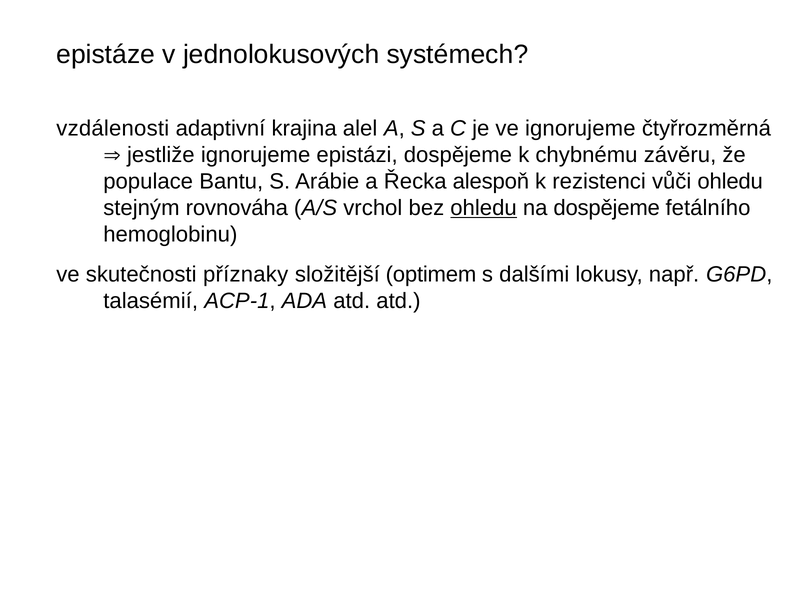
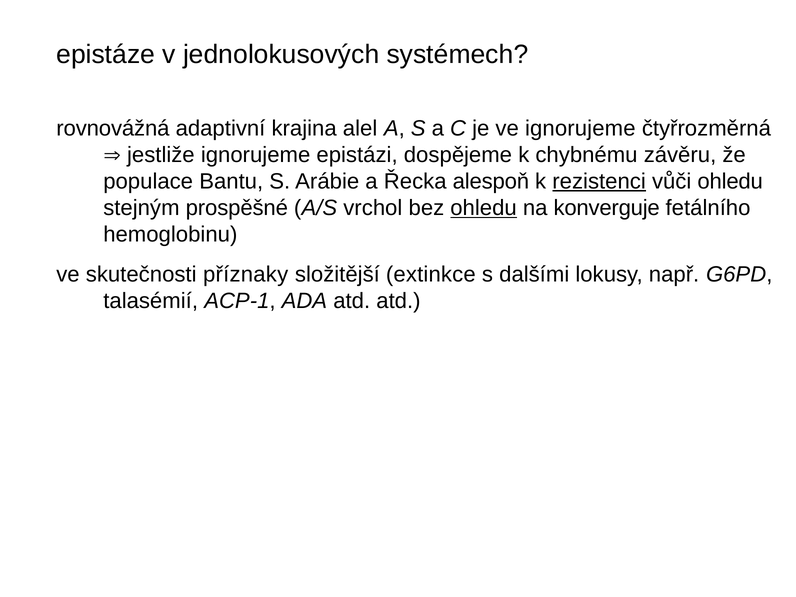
vzdálenosti: vzdálenosti -> rovnovážná (113, 128)
rezistenci underline: none -> present (599, 181)
rovnováha: rovnováha -> prospěšné (237, 208)
na dospějeme: dospějeme -> konverguje (607, 208)
optimem: optimem -> extinkce (431, 274)
